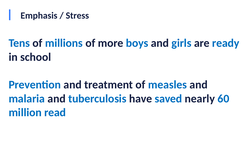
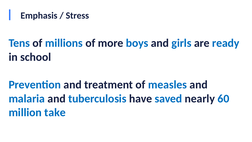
read: read -> take (55, 112)
